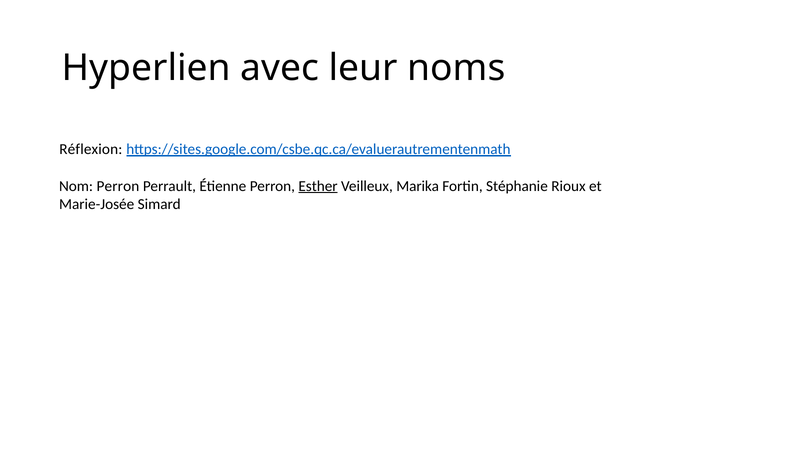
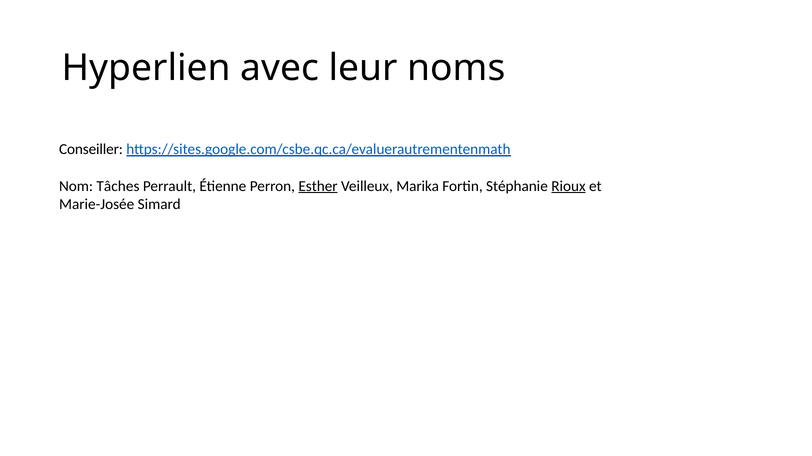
Réflexion: Réflexion -> Conseiller (91, 149)
Nom Perron: Perron -> Tâches (118, 186)
Rioux underline: none -> present (568, 186)
